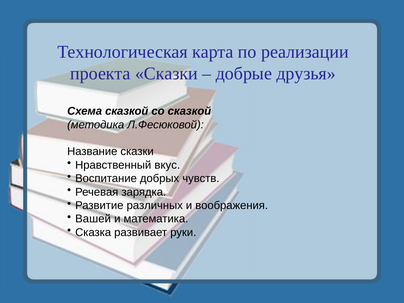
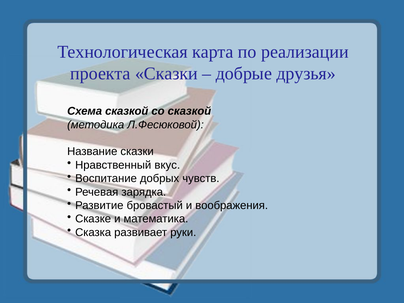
различных: различных -> бровастый (155, 205)
Вашей: Вашей -> Сказке (93, 219)
